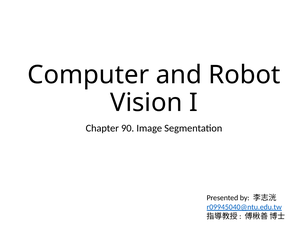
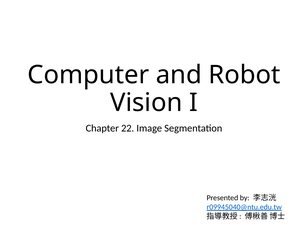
90: 90 -> 22 (128, 128)
